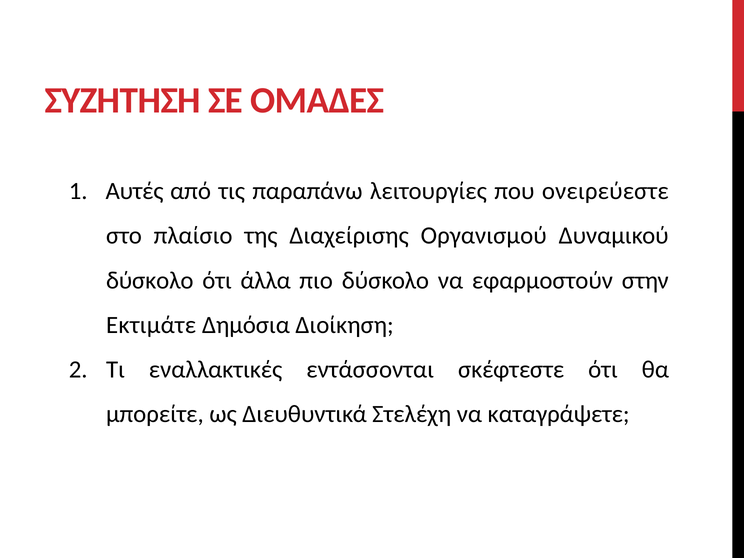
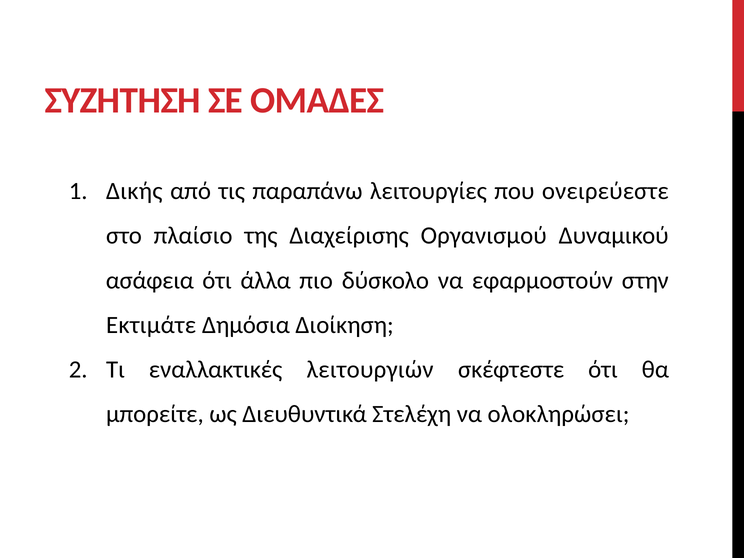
Αυτές: Αυτές -> Δικής (134, 191)
δύσκολο: δύσκολο -> ασάφεια (150, 280)
εντάσσονται: εντάσσονται -> λειτουργιών (370, 370)
καταγράψετε: καταγράψετε -> ολοκληρώσει (559, 414)
